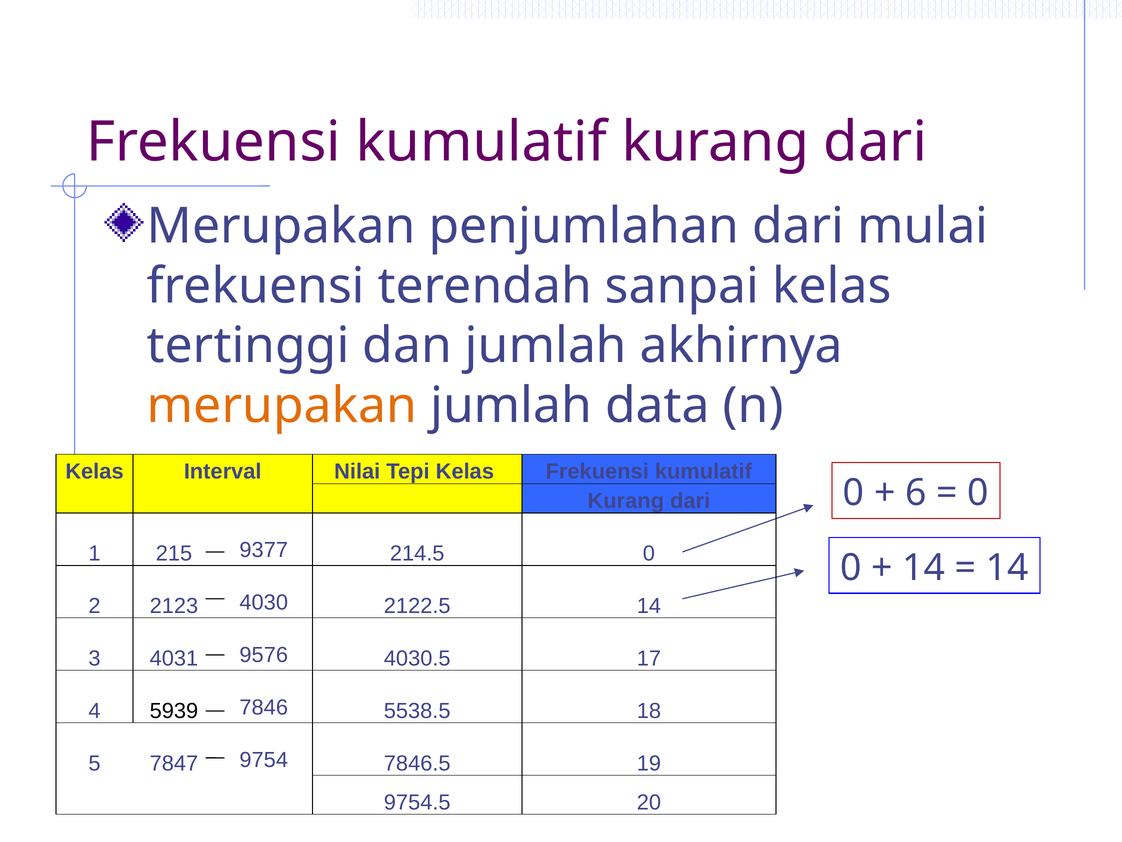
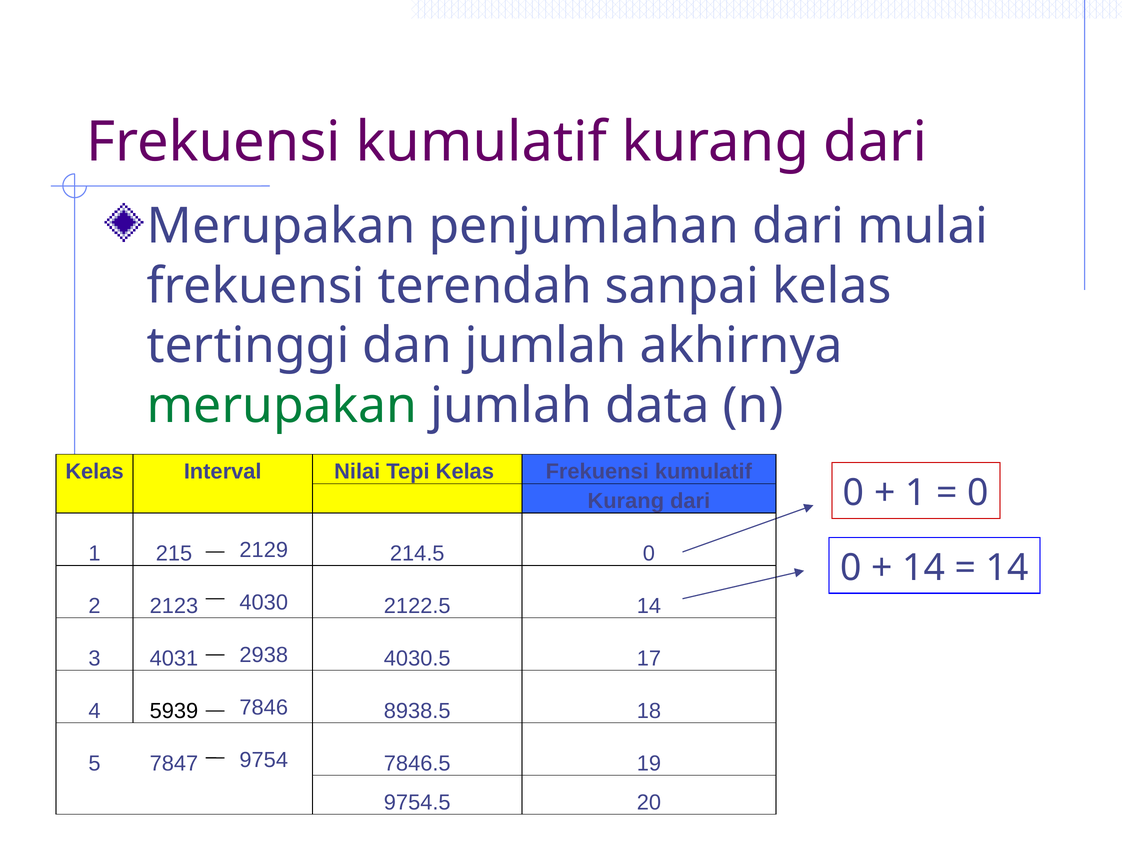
merupakan colour: orange -> green (282, 406)
6: 6 -> 1 (916, 493)
9377: 9377 -> 2129 (264, 550)
9576: 9576 -> 2938 (264, 655)
5538.5: 5538.5 -> 8938.5 (417, 710)
